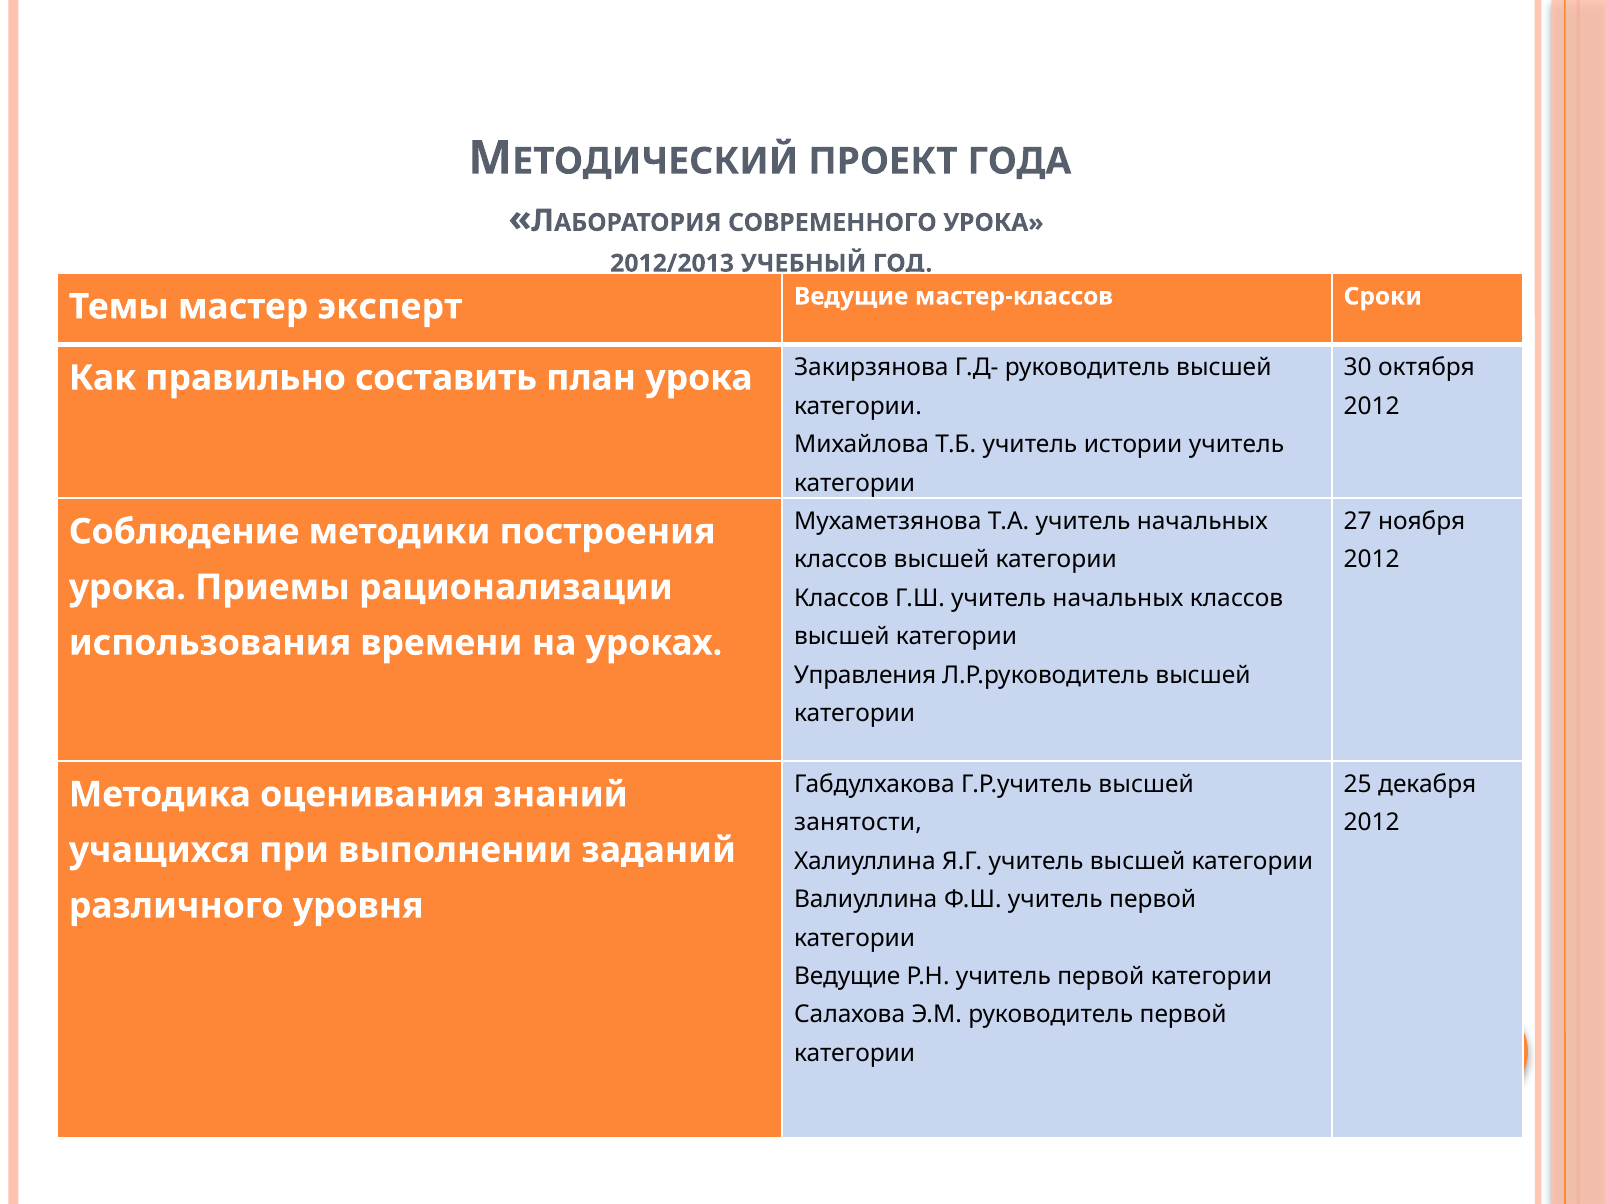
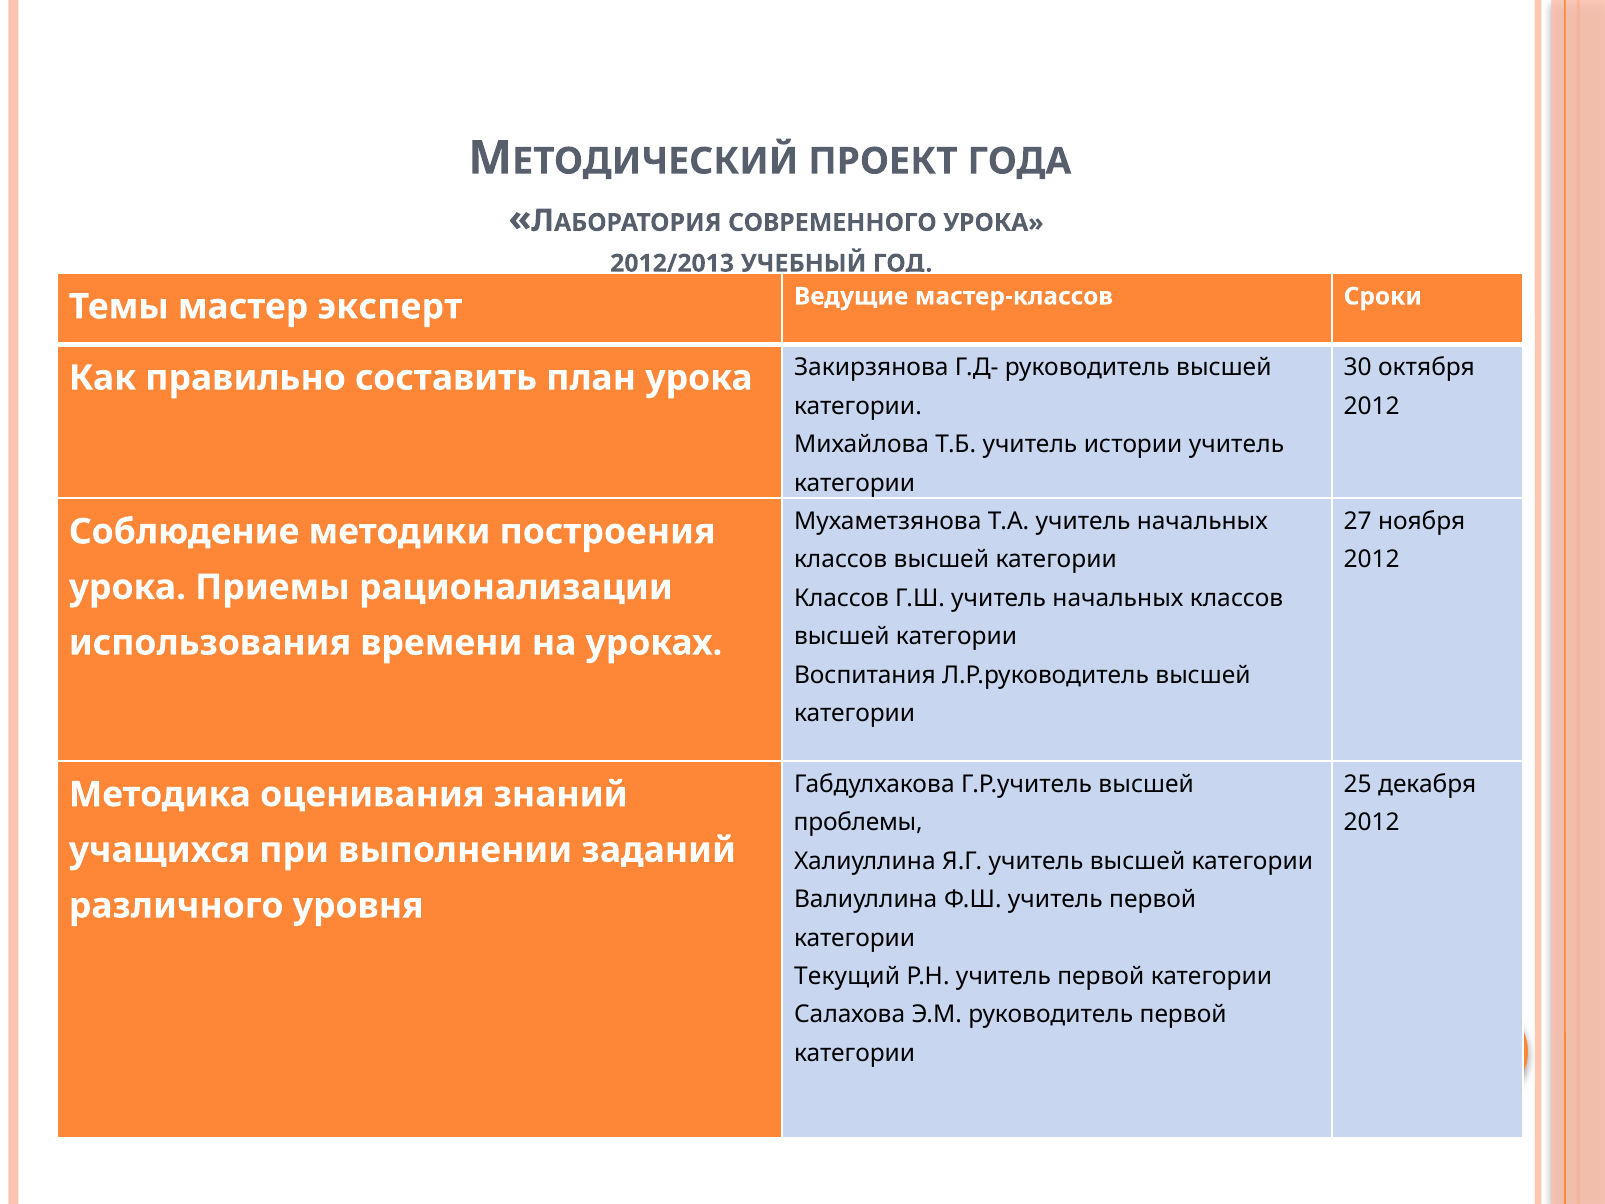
Управления: Управления -> Воспитания (865, 675)
занятости: занятости -> проблемы (858, 822)
Ведущие: Ведущие -> Текущий (847, 976)
